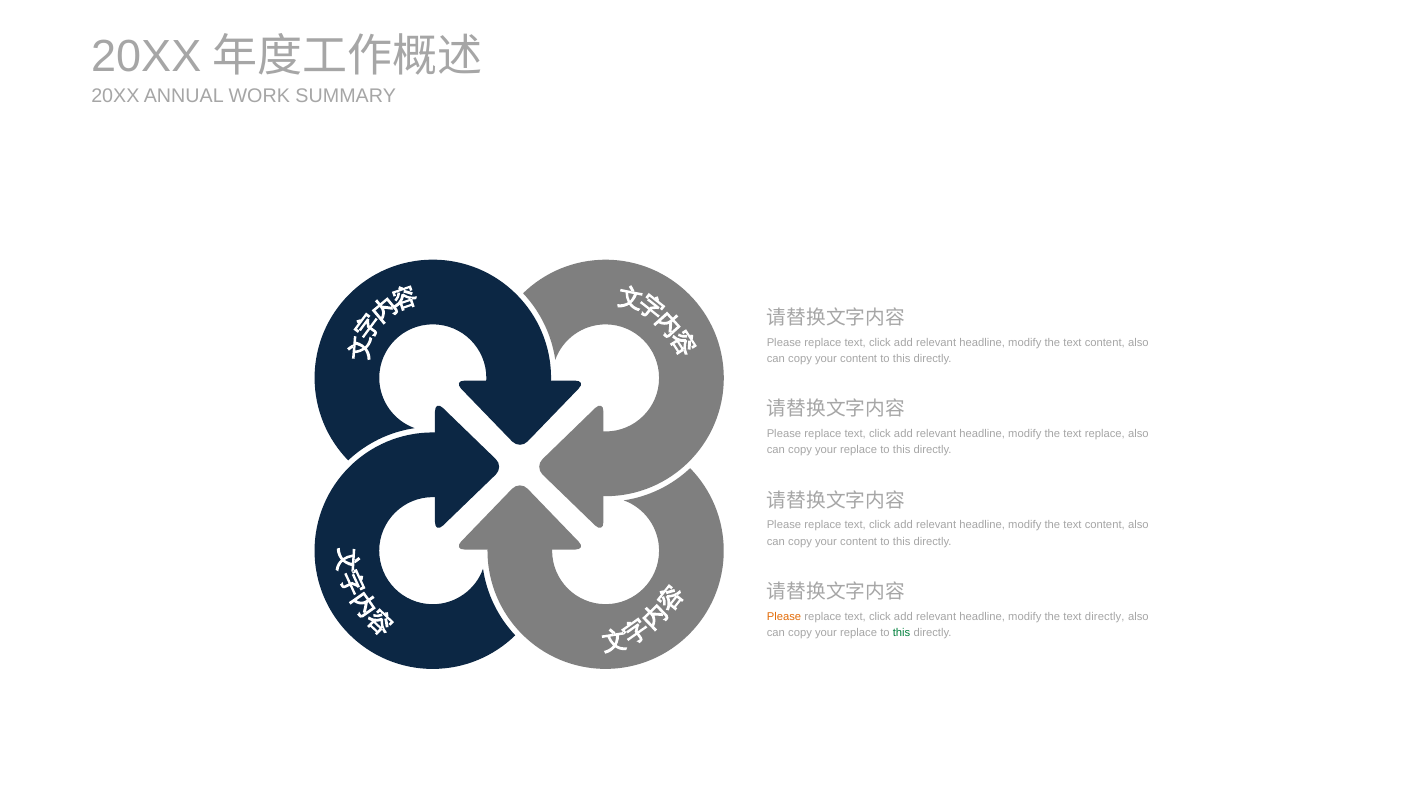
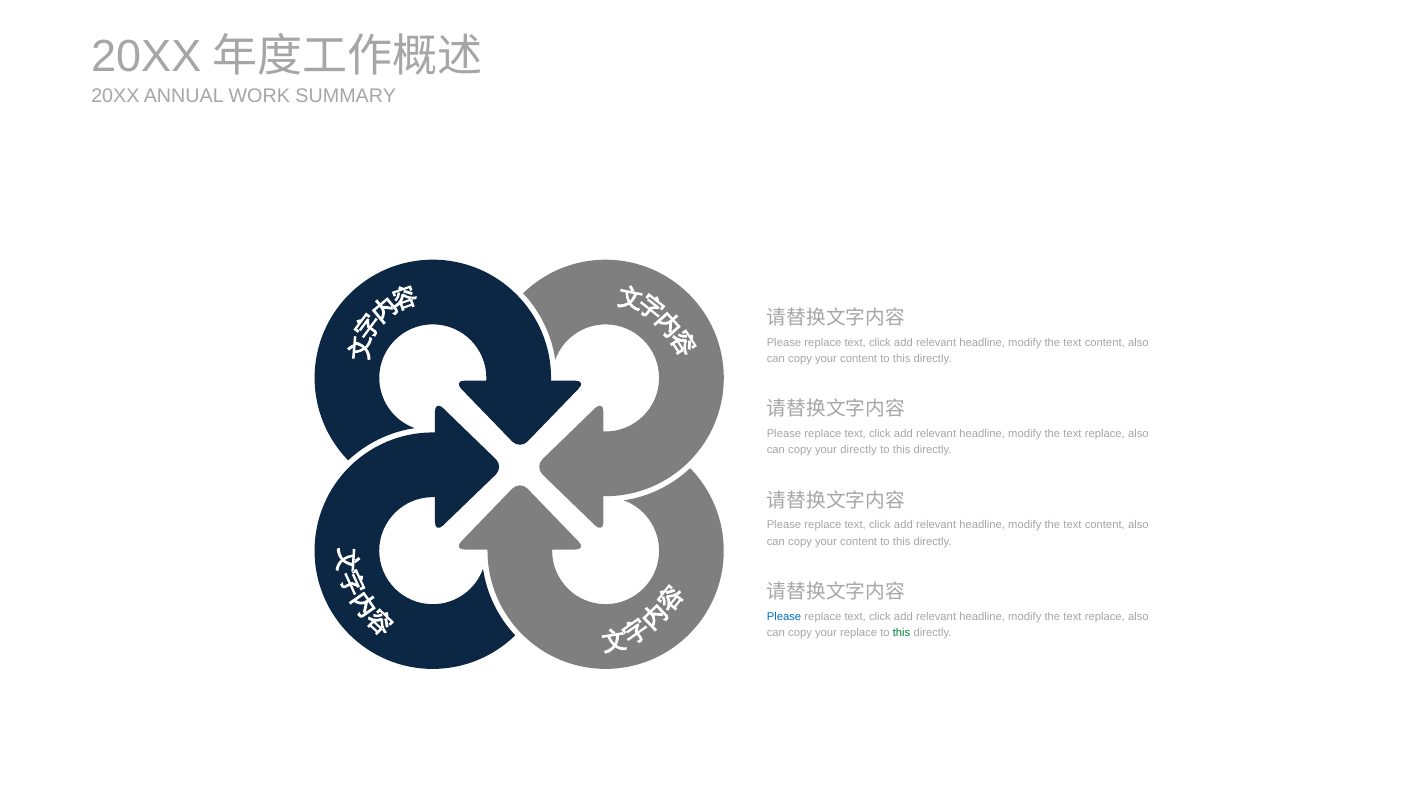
replace: replace -> directly (859, 450)
Please colour: orange -> blue (784, 616)
directly: directly -> replace (1105, 616)
